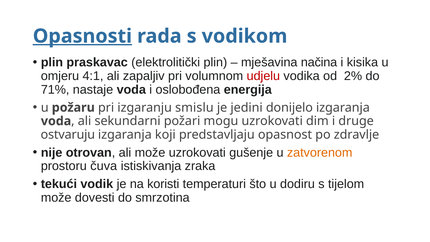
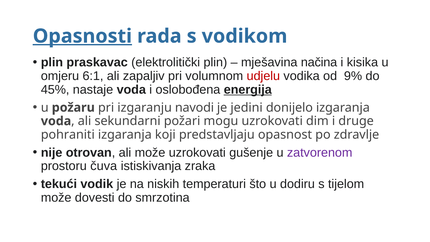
4:1: 4:1 -> 6:1 (93, 76)
2%: 2% -> 9% (353, 76)
71%: 71% -> 45% (55, 89)
energija underline: none -> present (248, 89)
smislu: smislu -> navodi (194, 107)
ostvaruju: ostvaruju -> pohraniti (68, 135)
zatvorenom colour: orange -> purple (320, 153)
koristi: koristi -> niskih (163, 184)
